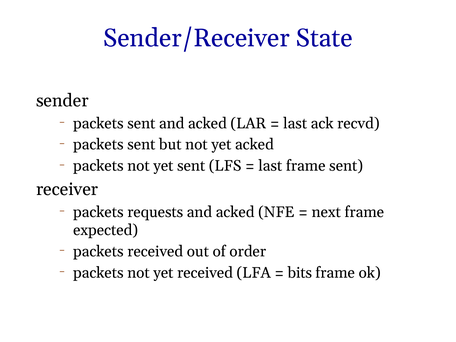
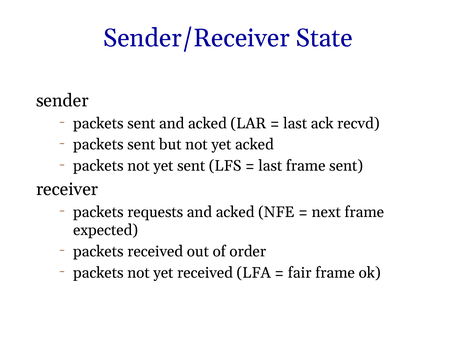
bits: bits -> fair (300, 273)
